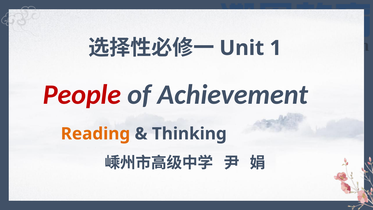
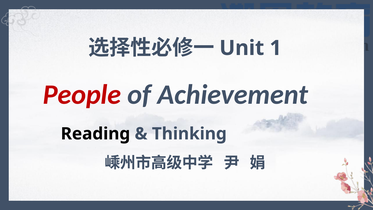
Reading colour: orange -> black (95, 134)
